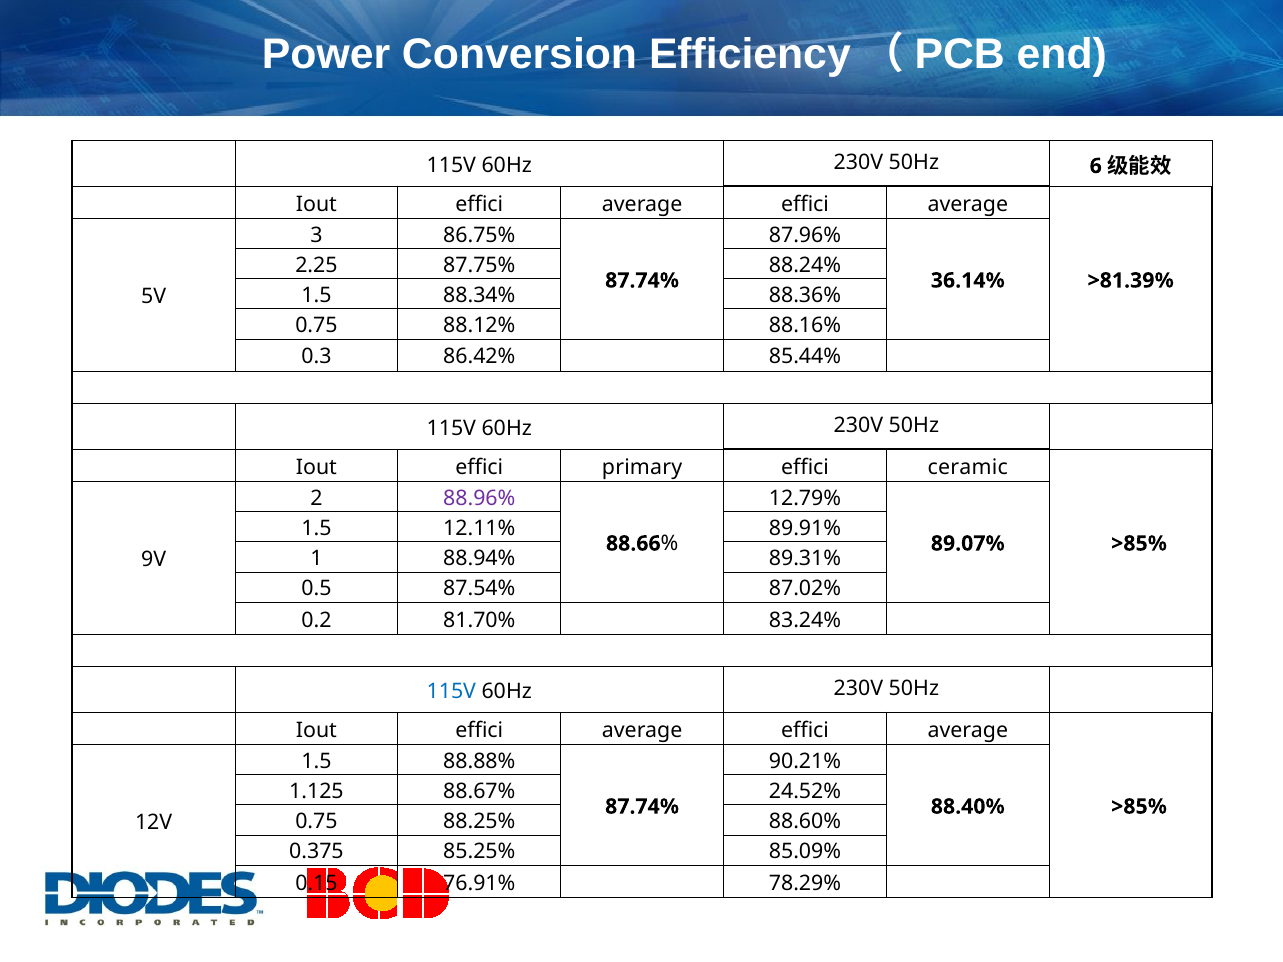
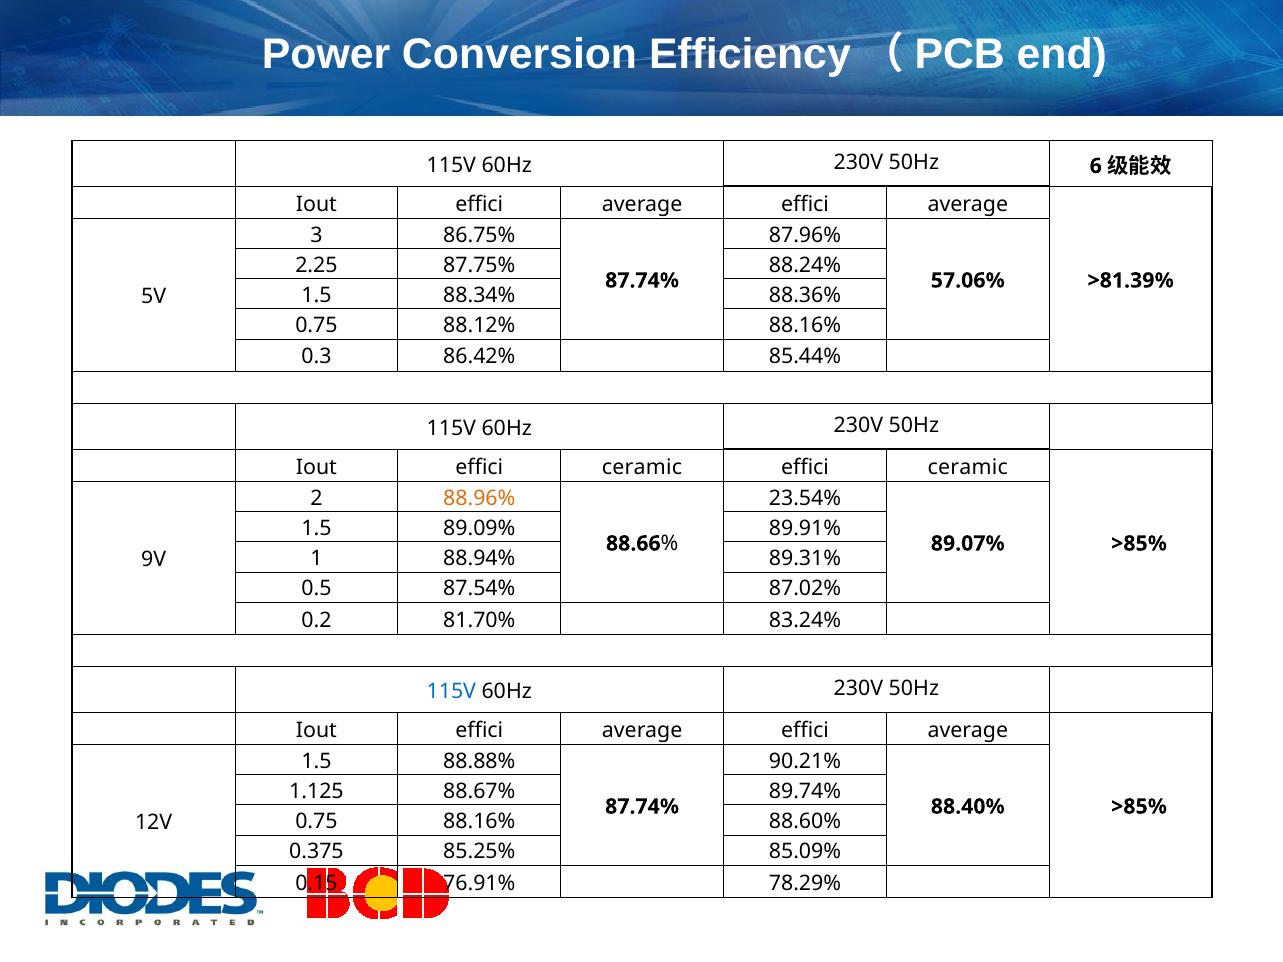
36.14%: 36.14% -> 57.06% (968, 281)
Iout effici primary: primary -> ceramic (642, 467)
88.96% colour: purple -> orange (479, 498)
12.79%: 12.79% -> 23.54% (805, 498)
12.11%: 12.11% -> 89.09% (479, 529)
24.52%: 24.52% -> 89.74% (805, 792)
0.75 88.25%: 88.25% -> 88.16% (479, 822)
